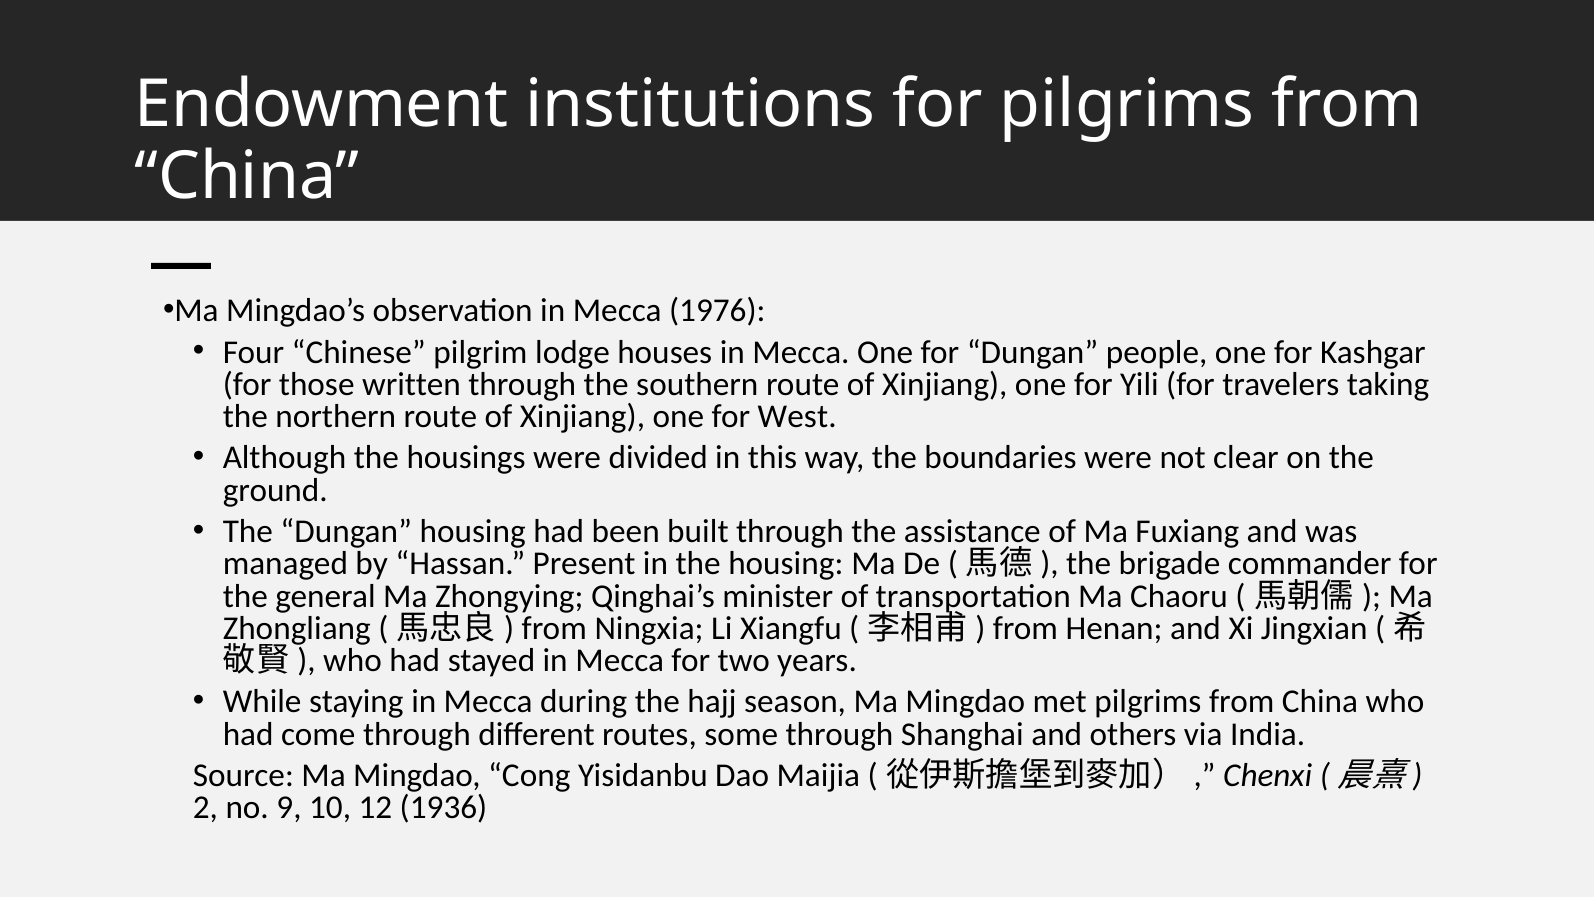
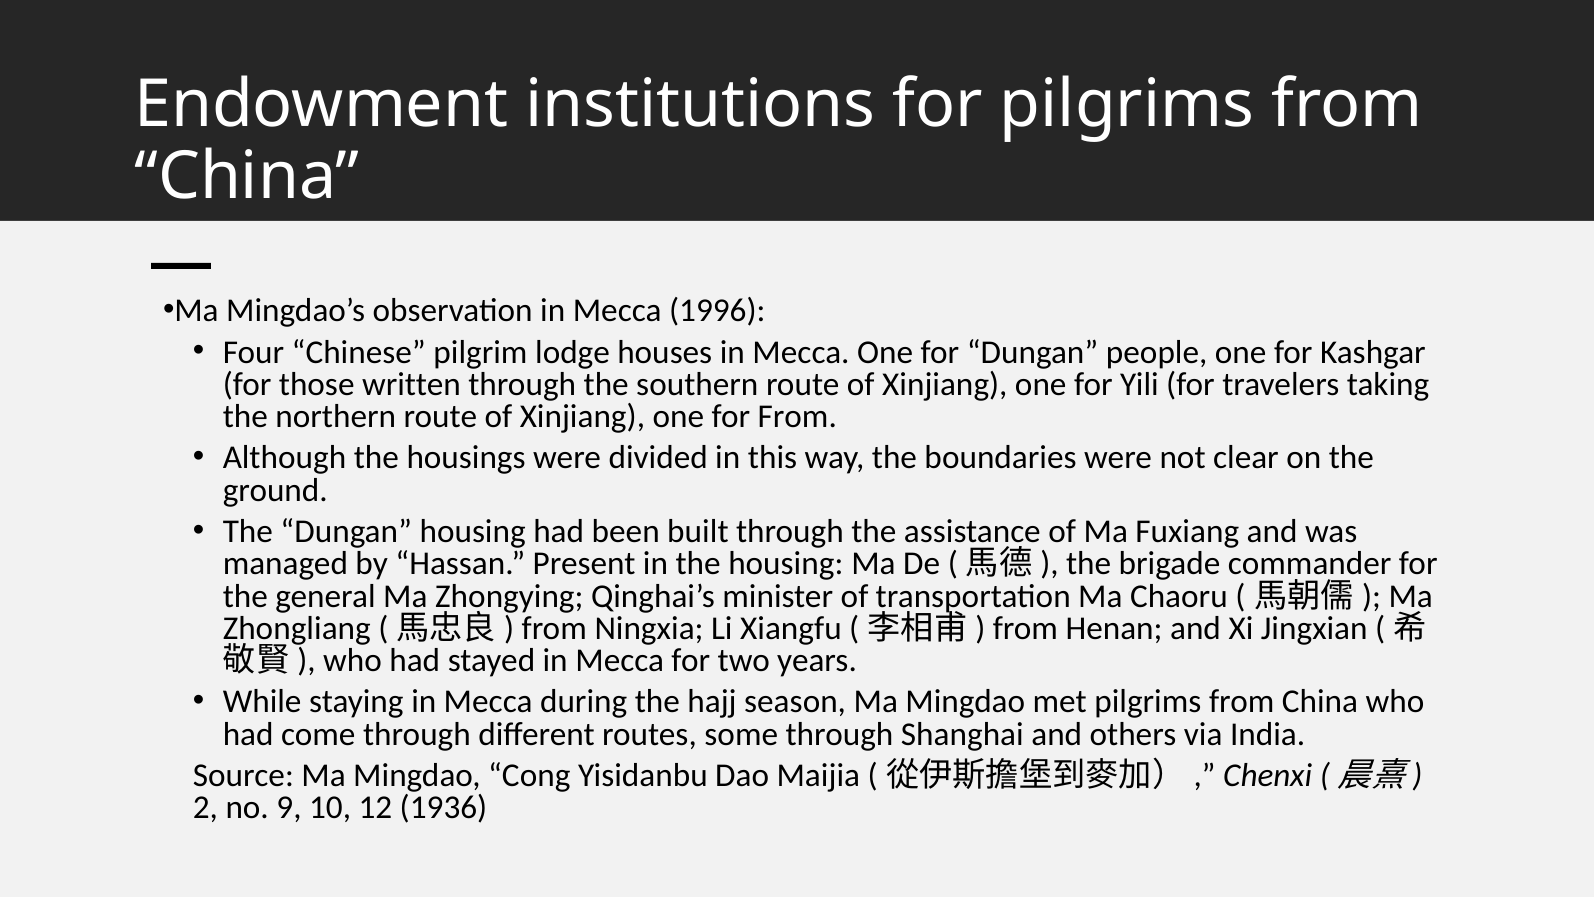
1976: 1976 -> 1996 (717, 311)
for West: West -> From (797, 417)
